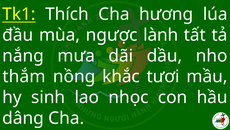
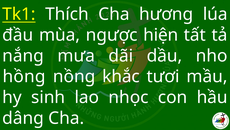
lành: lành -> hiện (161, 35)
thắm: thắm -> hồng (24, 76)
